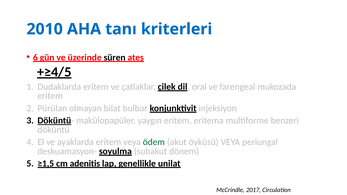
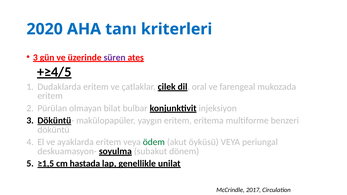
2010: 2010 -> 2020 (45, 29)
6: 6 -> 3 (35, 57)
süren colour: black -> purple (115, 57)
adenitis: adenitis -> hastada (85, 164)
